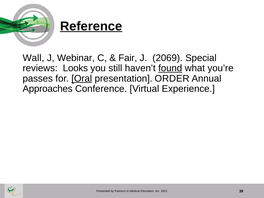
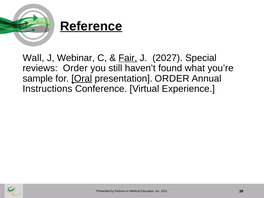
Fair underline: none -> present (128, 58)
2069: 2069 -> 2027 (168, 58)
reviews Looks: Looks -> Order (75, 68)
found underline: present -> none (170, 68)
passes: passes -> sample (38, 78)
Approaches: Approaches -> Instructions (47, 89)
